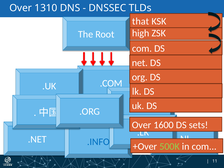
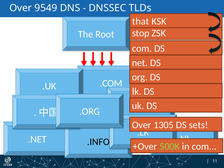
1310: 1310 -> 9549 (46, 8)
high: high -> stop (141, 33)
1600: 1600 -> 1305 (164, 125)
.INFO colour: blue -> black (98, 142)
